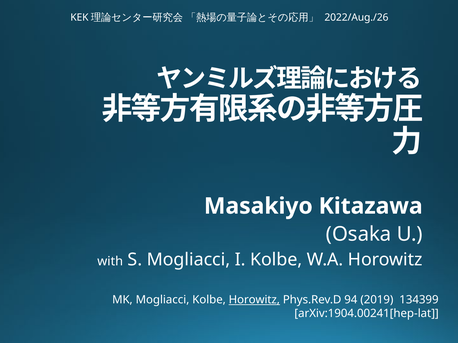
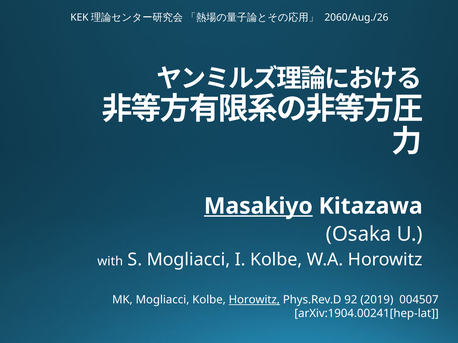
2022/Aug./26: 2022/Aug./26 -> 2060/Aug./26 (356, 18)
Masakiyo underline: none -> present (258, 206)
94: 94 -> 92 (351, 300)
134399: 134399 -> 004507 (419, 300)
